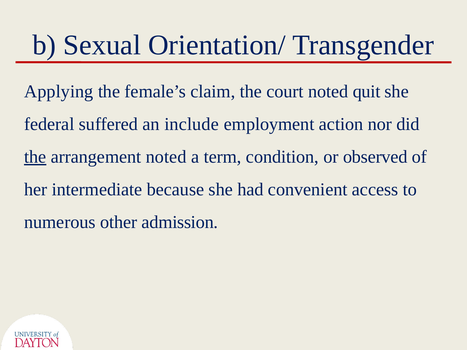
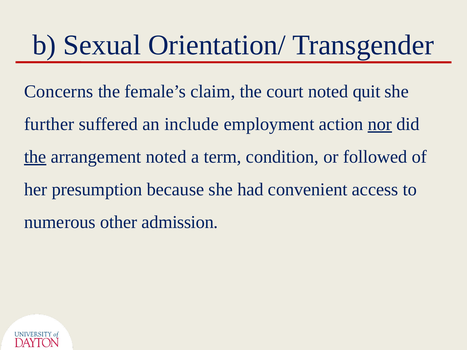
Applying: Applying -> Concerns (59, 92)
federal: federal -> further (49, 124)
nor underline: none -> present (380, 124)
observed: observed -> followed (375, 157)
intermediate: intermediate -> presumption (97, 190)
